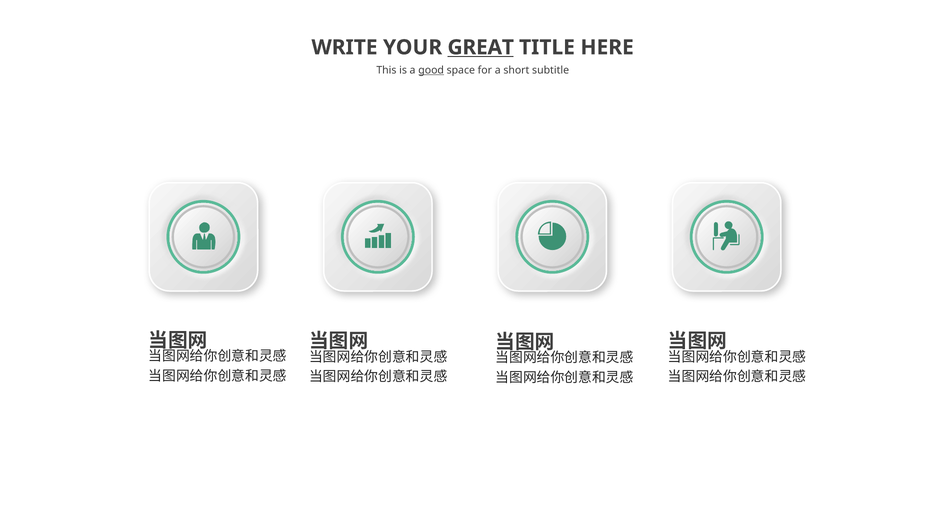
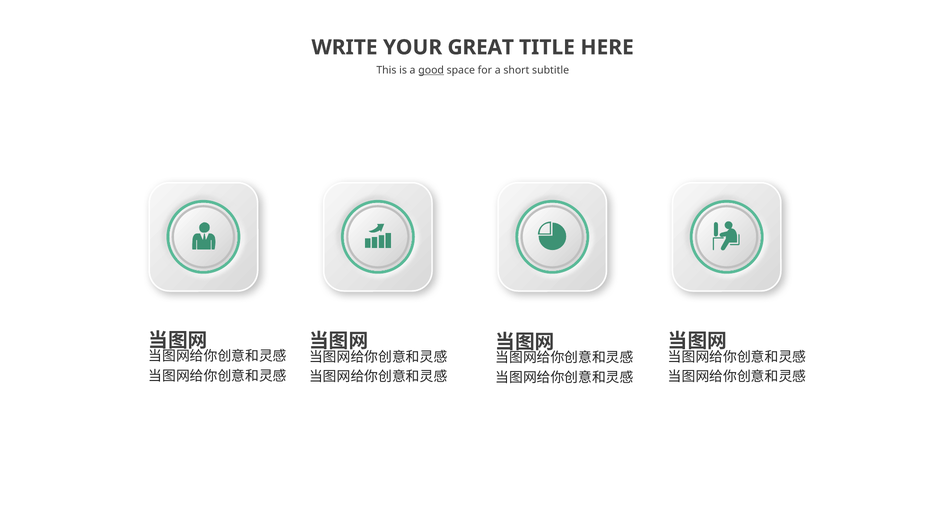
GREAT underline: present -> none (481, 47)
